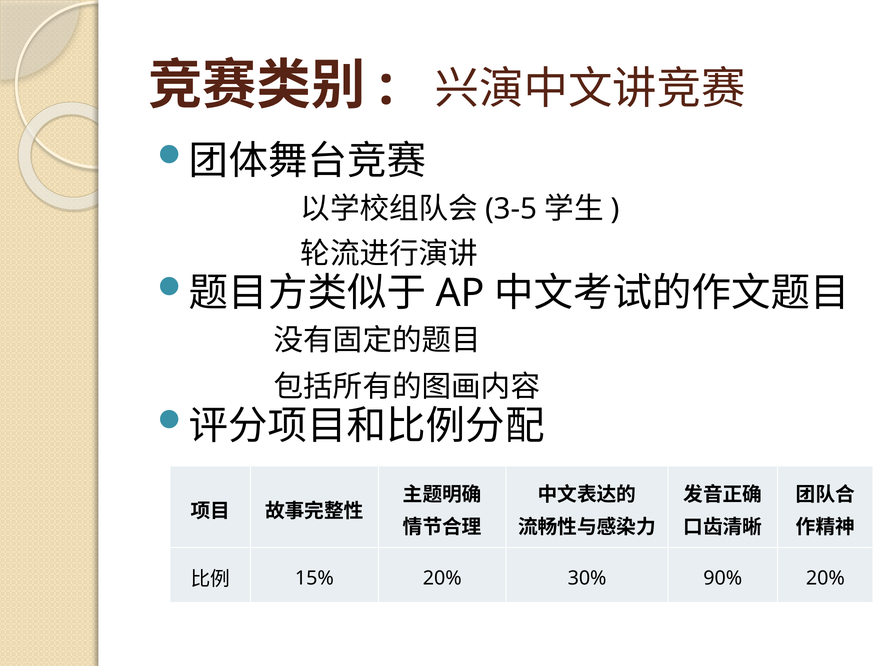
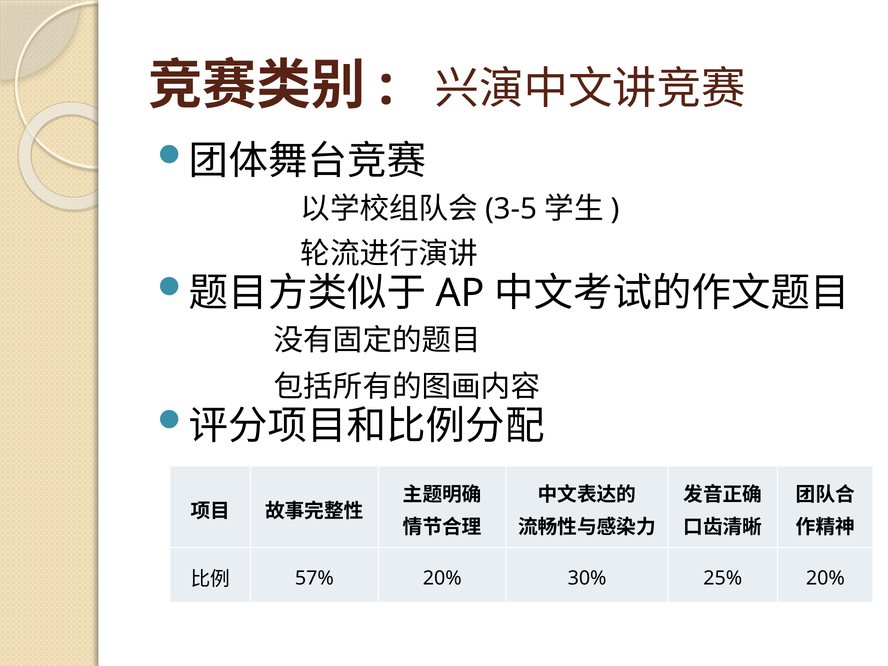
15%: 15% -> 57% (314, 578)
90%: 90% -> 25% (723, 578)
